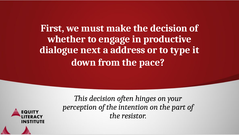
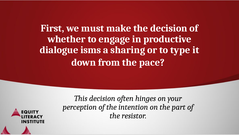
next: next -> isms (91, 50)
address: address -> sharing (128, 50)
